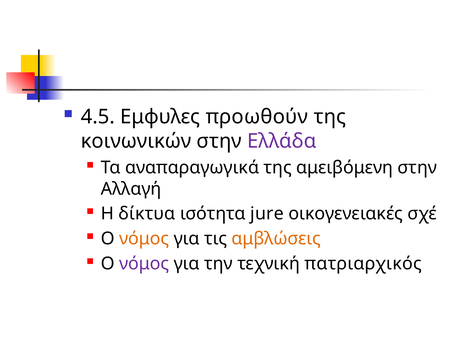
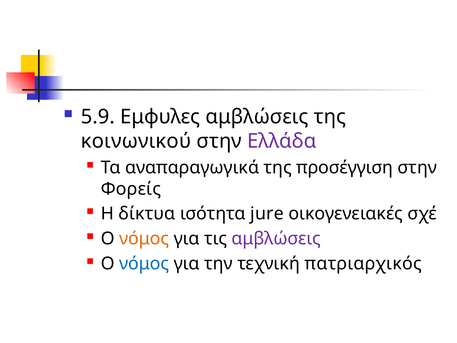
4.5: 4.5 -> 5.9 (98, 117)
Εμφυλες προωθούν: προωθούν -> αμβλώσεις (257, 117)
κοινωνικών: κοινωνικών -> κοινωνικού (136, 141)
αμειβόμενη: αμειβόμενη -> προσέγγιση (345, 167)
Αλλαγή: Αλλαγή -> Φορείς (131, 189)
αμβλώσεις colour: orange -> purple (276, 239)
νόμος colour: purple -> blue (144, 263)
